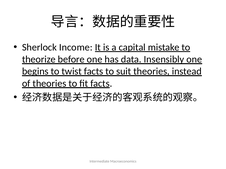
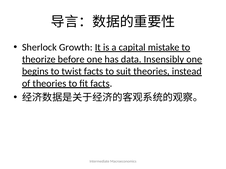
Income: Income -> Growth (76, 47)
